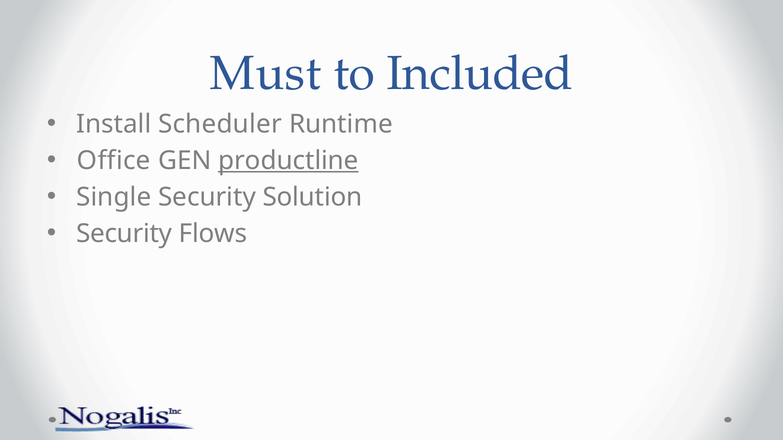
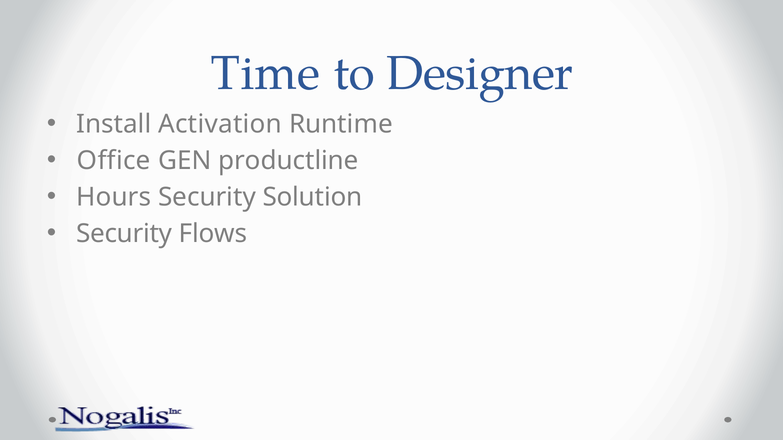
Must: Must -> Time (266, 73)
Included: Included -> Designer (480, 73)
Scheduler: Scheduler -> Activation (220, 124)
productline underline: present -> none (288, 161)
Single: Single -> Hours (114, 197)
